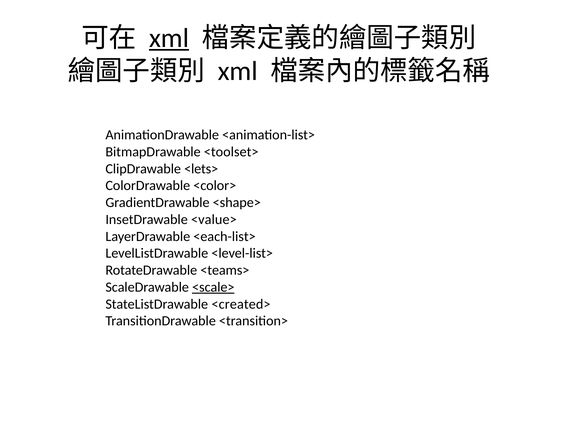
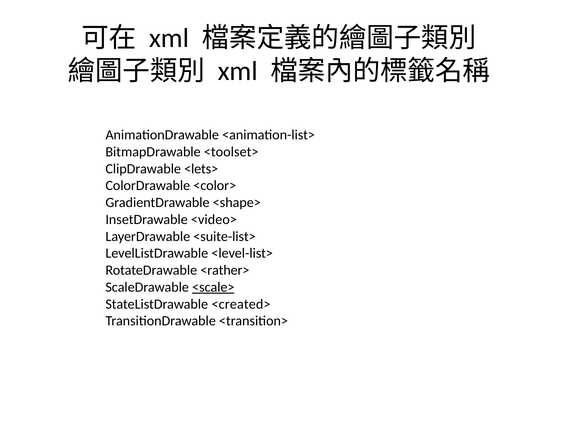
xml underline: present -> none (169, 38)
<value>: <value> -> <video> (214, 219)
<each-list>: <each-list> -> <suite-list> (225, 236)
<teams>: <teams> -> <rather> (225, 270)
